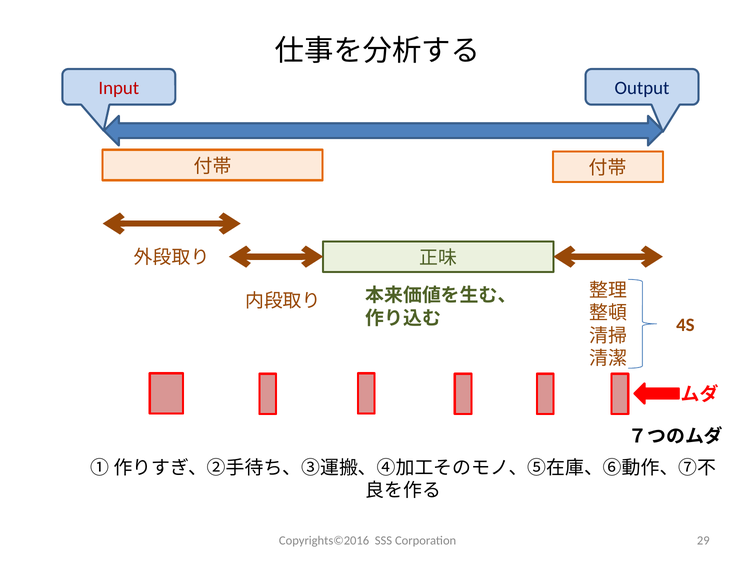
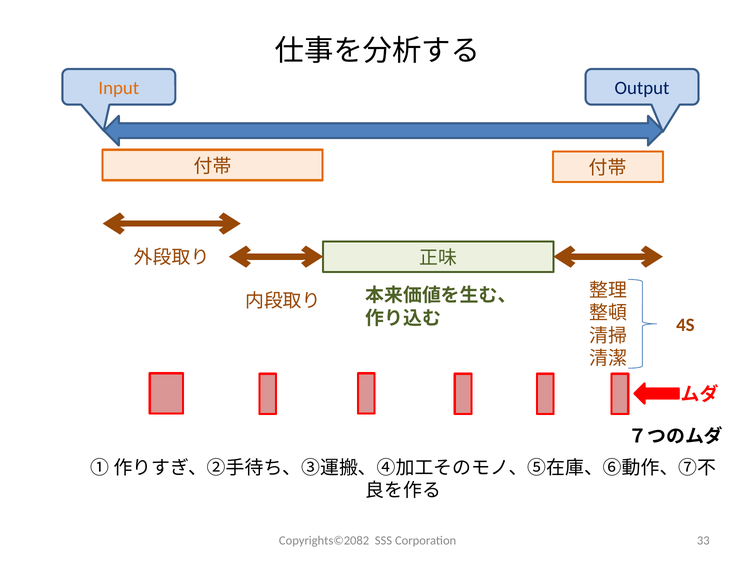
Input colour: red -> orange (119, 88)
Copyrights©2016: Copyrights©2016 -> Copyrights©2082 (324, 541)
29: 29 -> 33 (703, 541)
